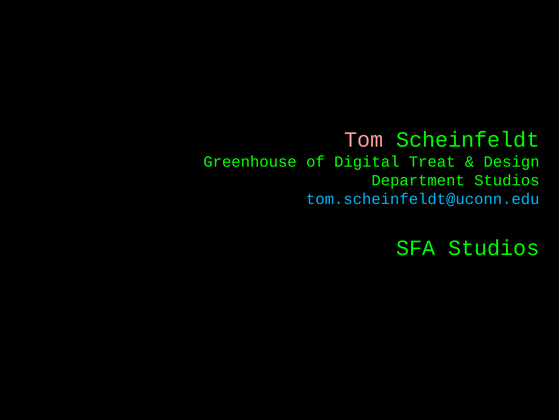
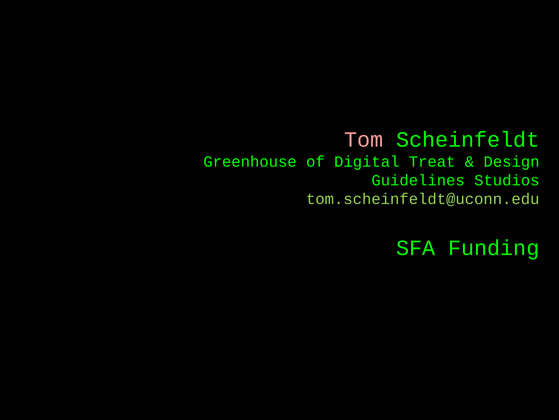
Department: Department -> Guidelines (418, 180)
tom.scheinfeldt@uconn.edu colour: light blue -> light green (423, 199)
SFA Studios: Studios -> Funding (494, 247)
